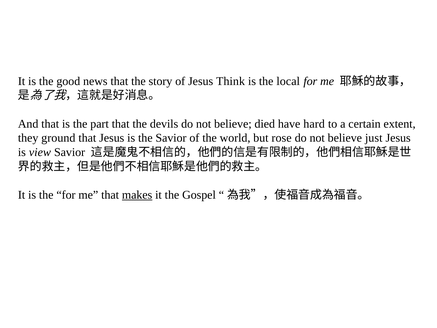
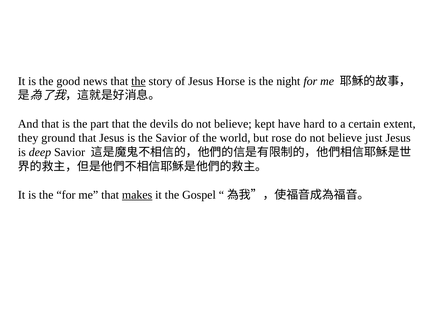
the underline: none -> present (138, 81)
Think: Think -> Horse (231, 81)
local: local -> night (288, 81)
died: died -> kept (265, 124)
view: view -> deep (40, 152)
